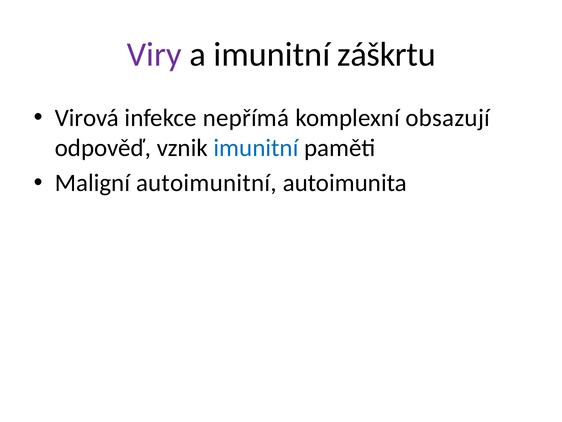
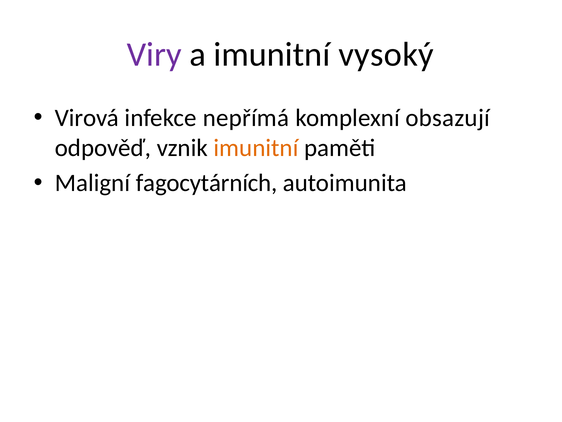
záškrtu: záškrtu -> vysoký (386, 54)
imunitní colour: blue -> orange (256, 148)
autoimunitní: autoimunitní -> fagocytárních (207, 183)
